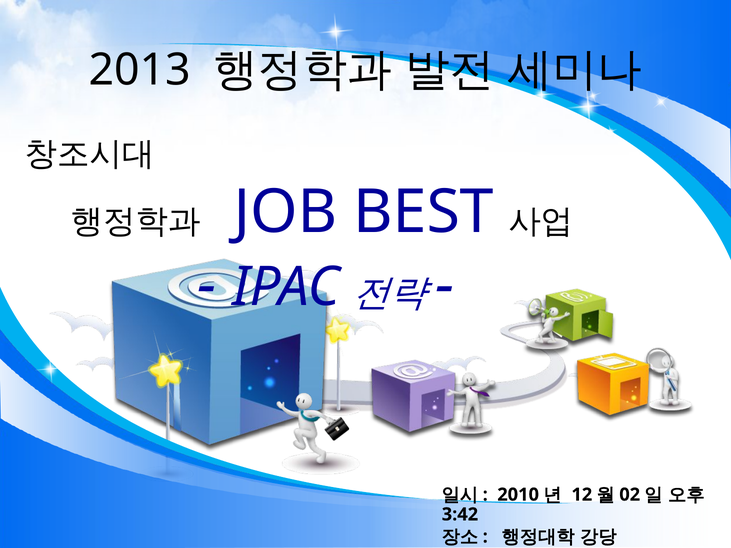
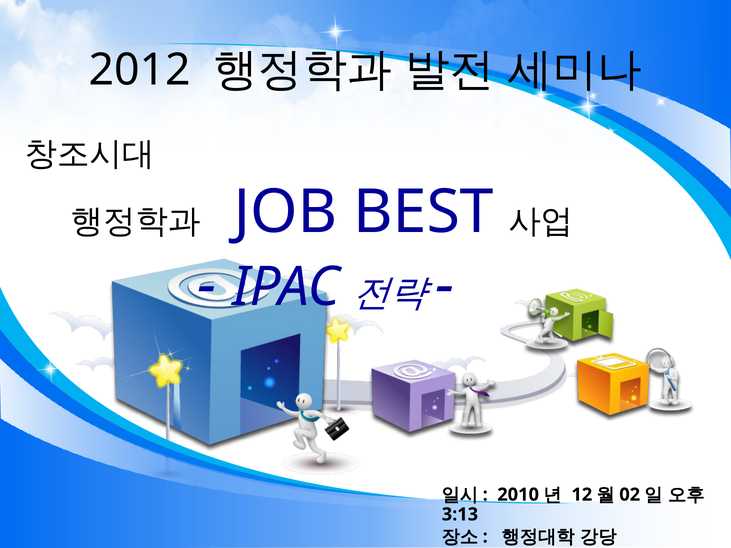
2013: 2013 -> 2012 (140, 70)
3:42: 3:42 -> 3:13 (460, 515)
